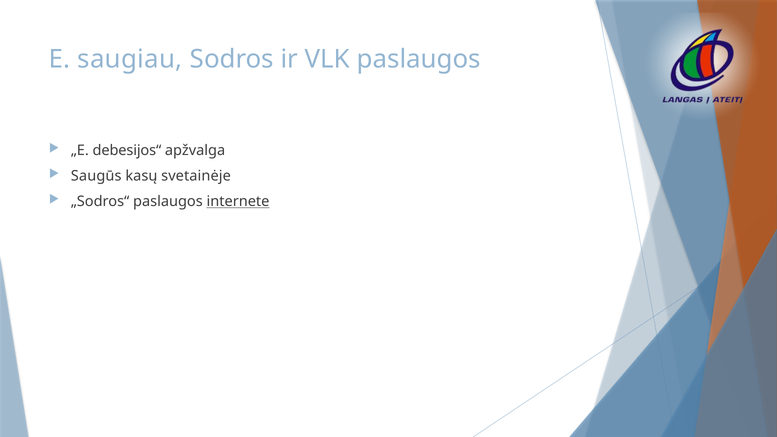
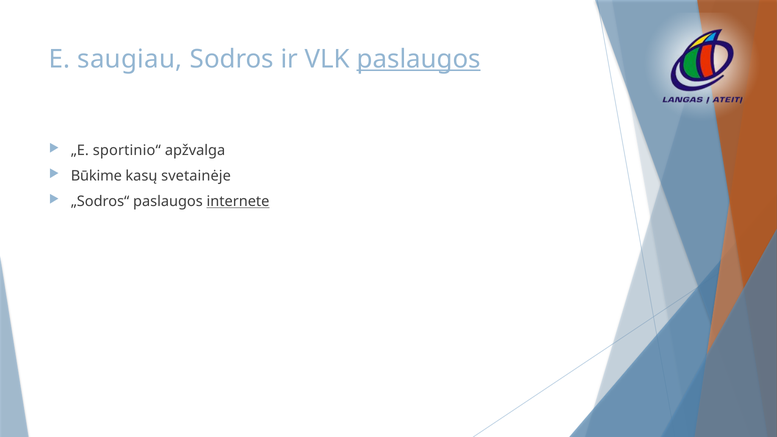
paslaugos underline: none -> present (419, 59)
debesijos“: debesijos“ -> sportinio“ (127, 150)
Saugūs: Saugūs -> Būkime (96, 176)
